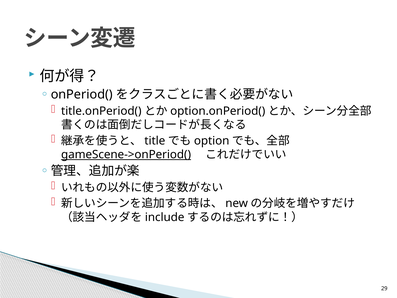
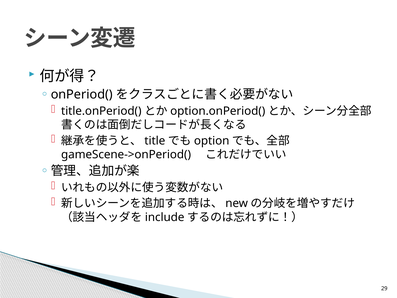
gameScene->onPeriod( underline: present -> none (126, 154)
